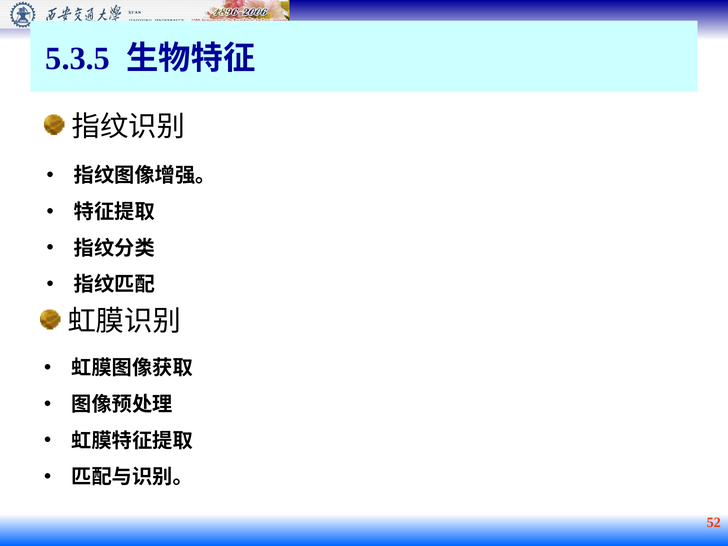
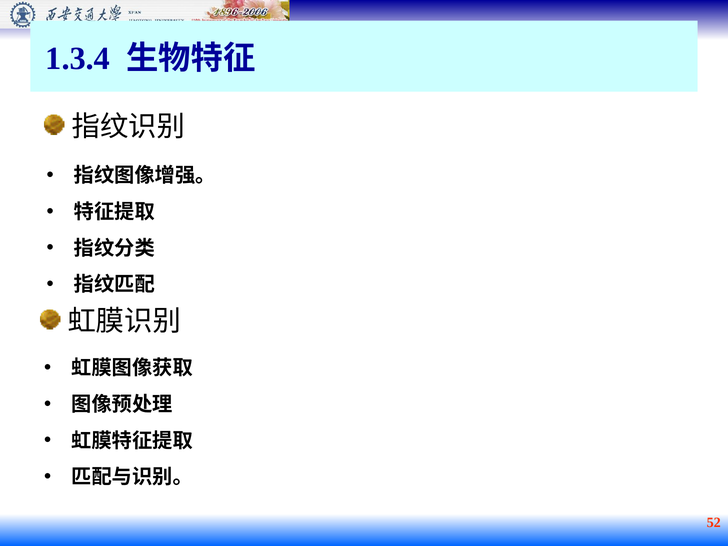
5.3.5: 5.3.5 -> 1.3.4 (78, 58)
